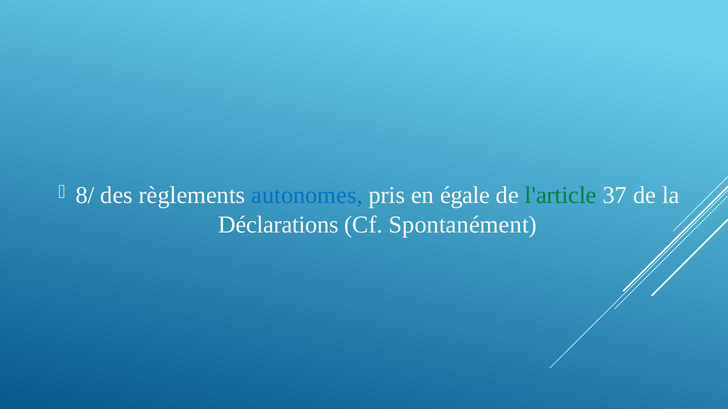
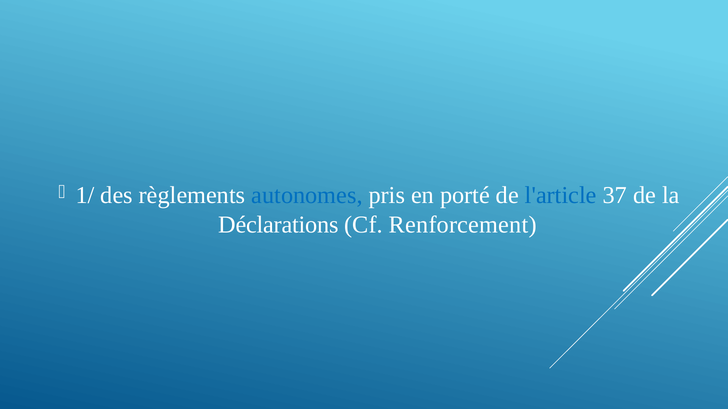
8/: 8/ -> 1/ (85, 196)
égale: égale -> porté (465, 196)
l'article colour: green -> blue (561, 196)
Spontanément: Spontanément -> Renforcement (463, 225)
